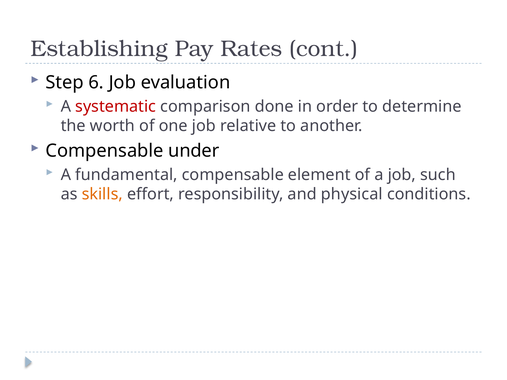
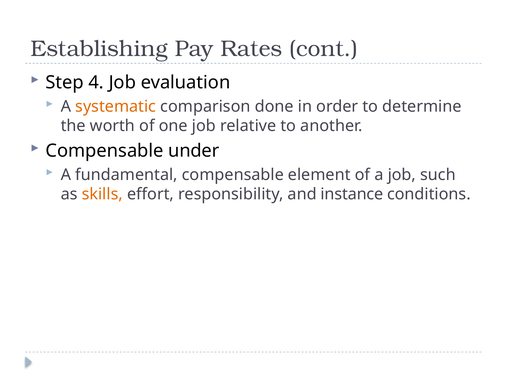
6: 6 -> 4 (96, 82)
systematic colour: red -> orange (116, 106)
physical: physical -> instance (352, 194)
